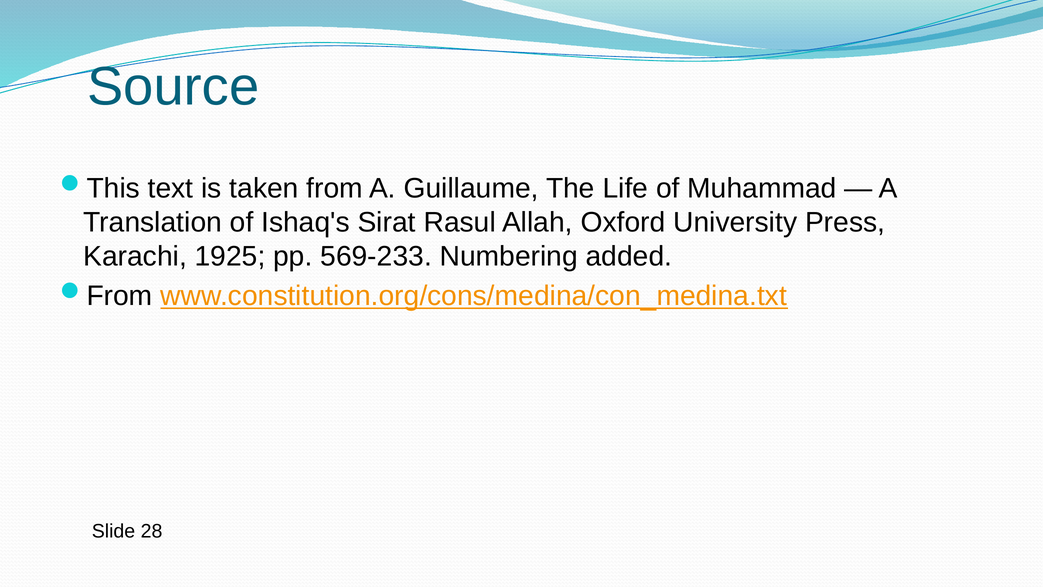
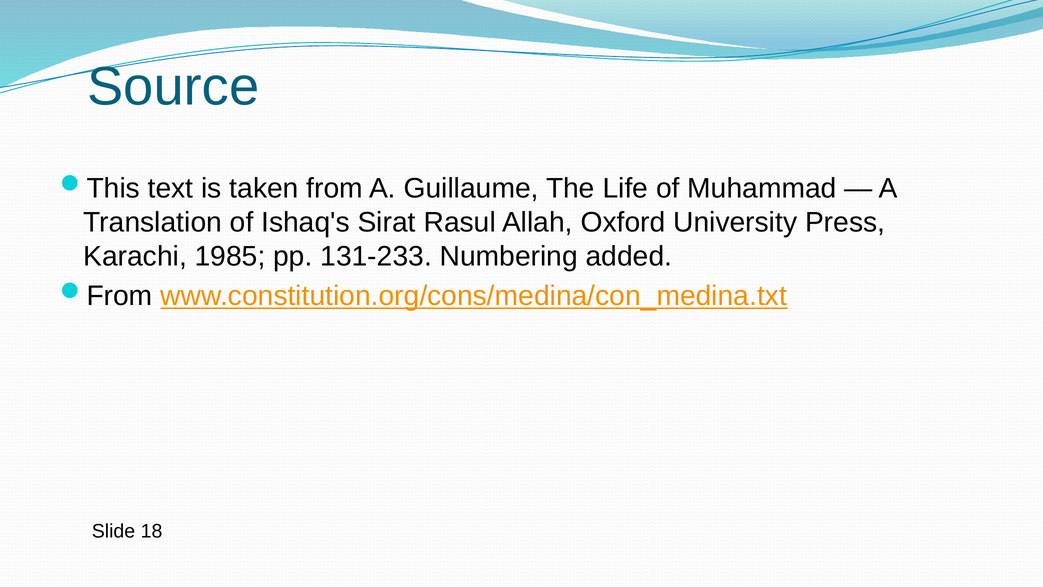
1925: 1925 -> 1985 (230, 256)
569-233: 569-233 -> 131-233 (376, 256)
28: 28 -> 18 (152, 531)
